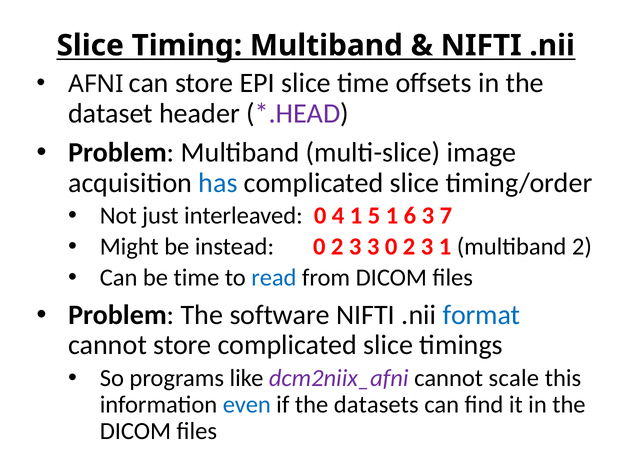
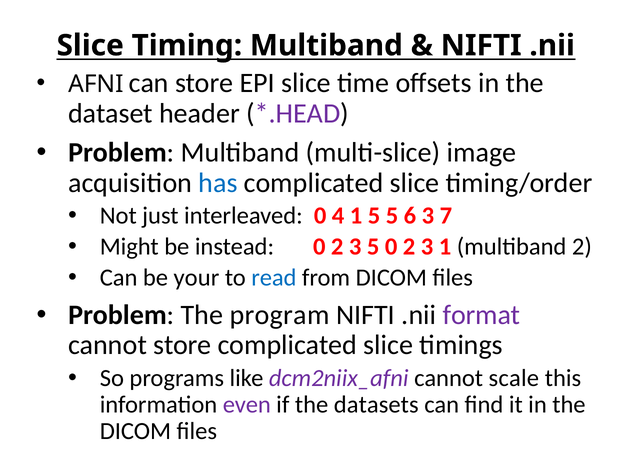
5 1: 1 -> 5 (392, 216)
3 3: 3 -> 5 (373, 247)
be time: time -> your (196, 278)
software: software -> program (280, 315)
format colour: blue -> purple (482, 315)
even colour: blue -> purple (247, 404)
